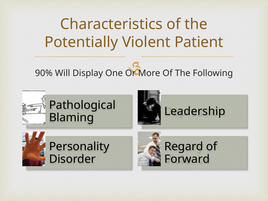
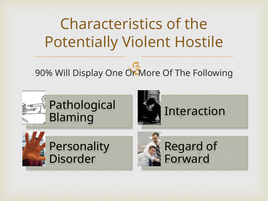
Patient: Patient -> Hostile (199, 42)
Leadership: Leadership -> Interaction (195, 111)
